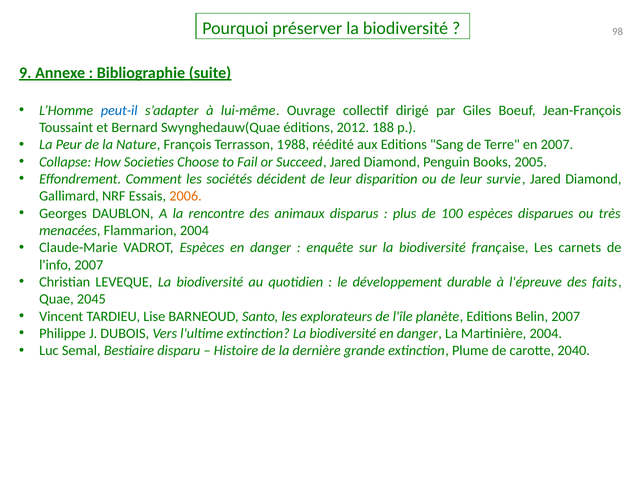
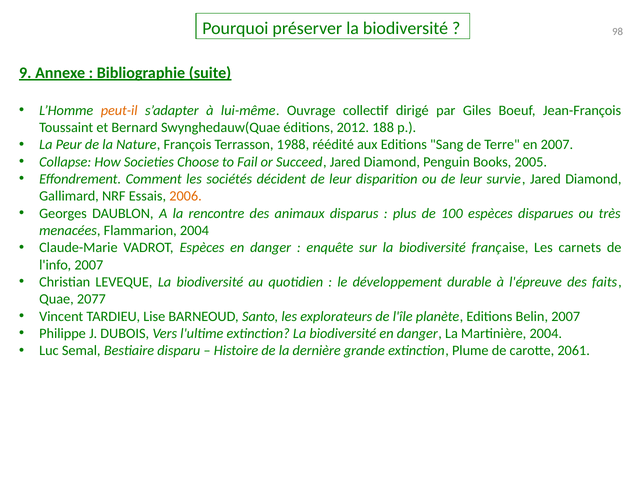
peut-il colour: blue -> orange (119, 110)
2045: 2045 -> 2077 (91, 299)
2040: 2040 -> 2061 (574, 351)
